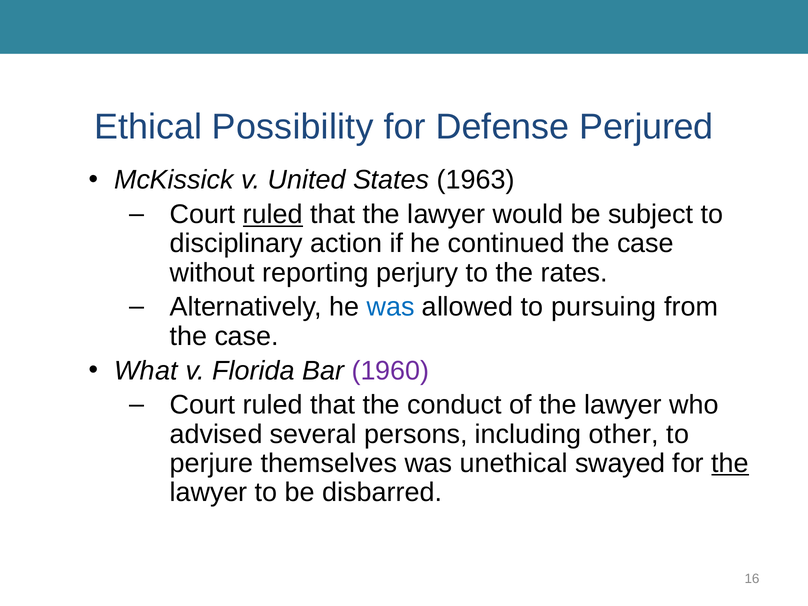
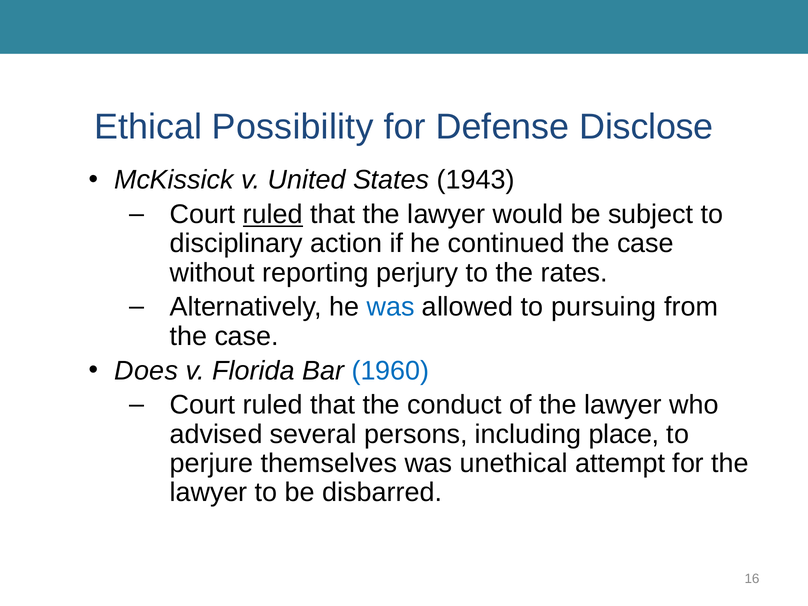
Perjured: Perjured -> Disclose (646, 127)
1963: 1963 -> 1943 (476, 180)
What: What -> Does (146, 371)
1960 colour: purple -> blue (390, 371)
other: other -> place (624, 434)
swayed: swayed -> attempt (620, 463)
the underline: present -> none (730, 463)
